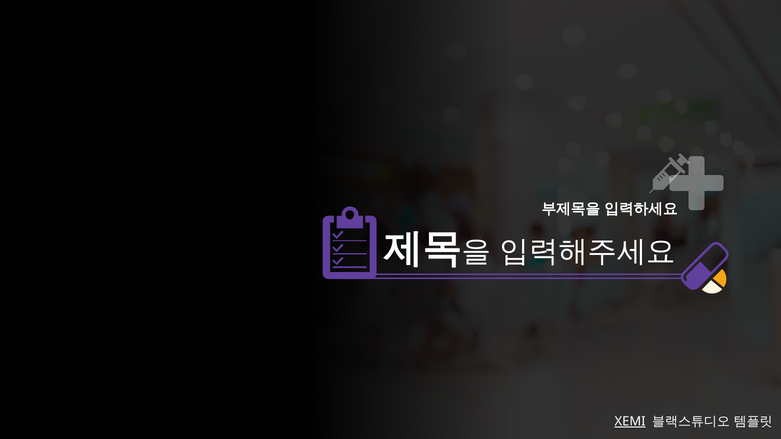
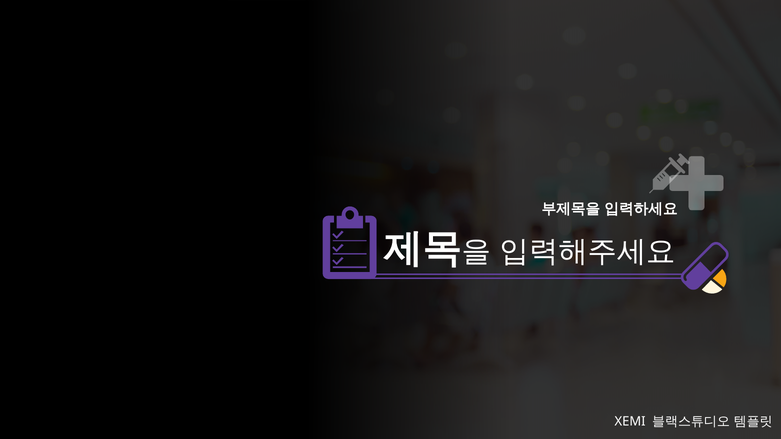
XEMI underline: present -> none (630, 422)
